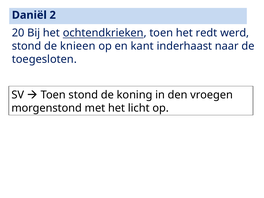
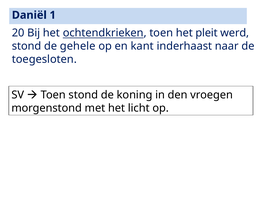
2: 2 -> 1 (53, 15)
redt: redt -> pleit (207, 33)
knieen: knieen -> gehele (78, 46)
